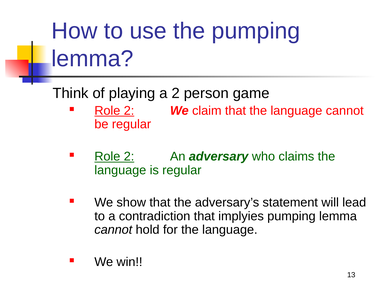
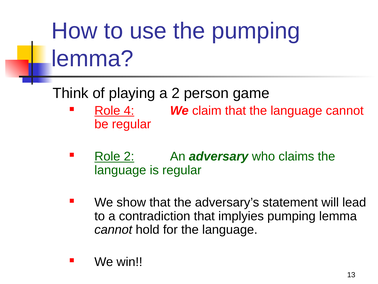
2: 2 -> 4 (129, 110)
